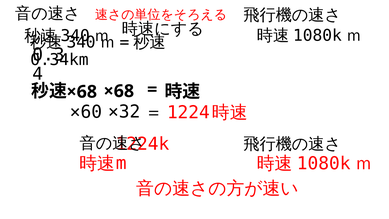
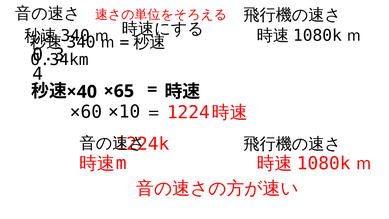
×68: ×68 -> ×65 (119, 91)
×68: ×68 -> ×40 (82, 92)
×32: ×32 -> ×10 (124, 112)
